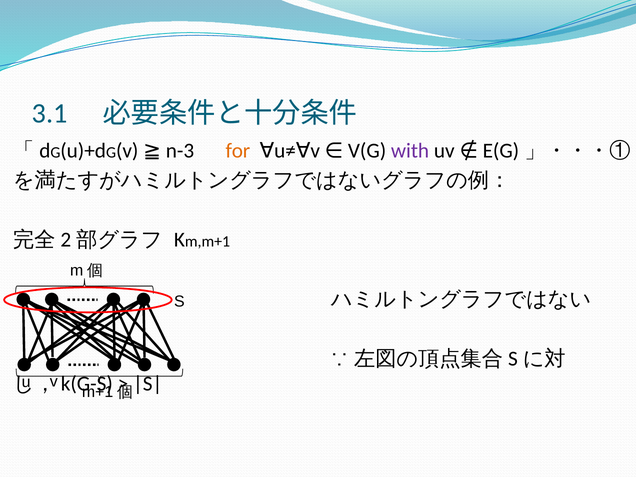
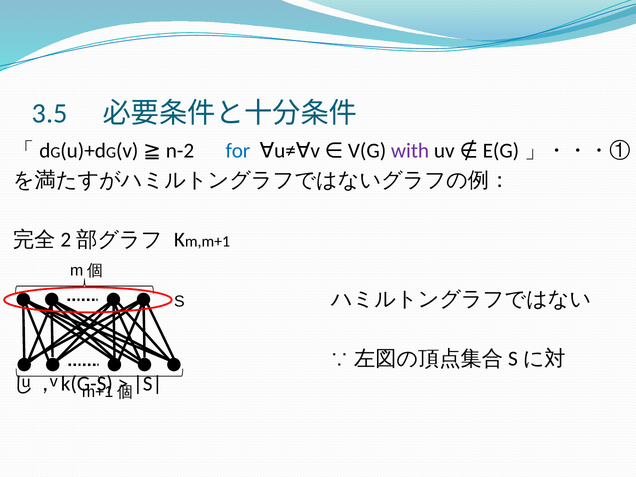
3.1: 3.1 -> 3.5 (50, 114)
for colour: orange -> blue (238, 151)
n-3: n-3 -> n-2 (180, 151)
